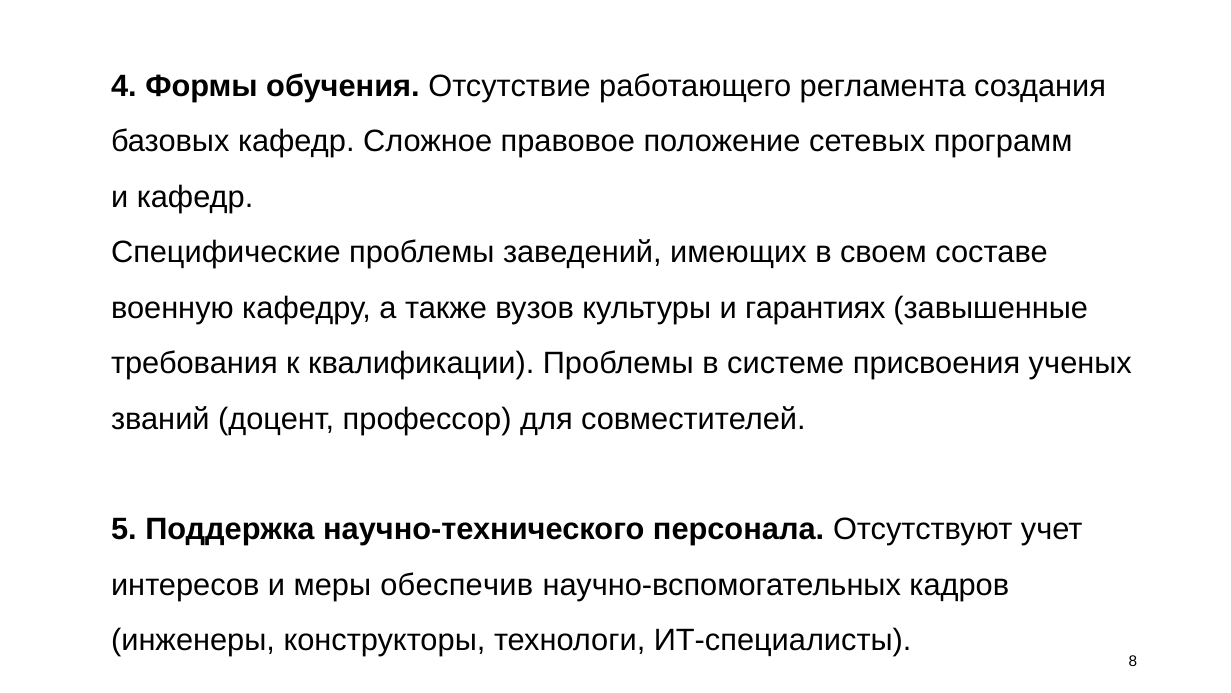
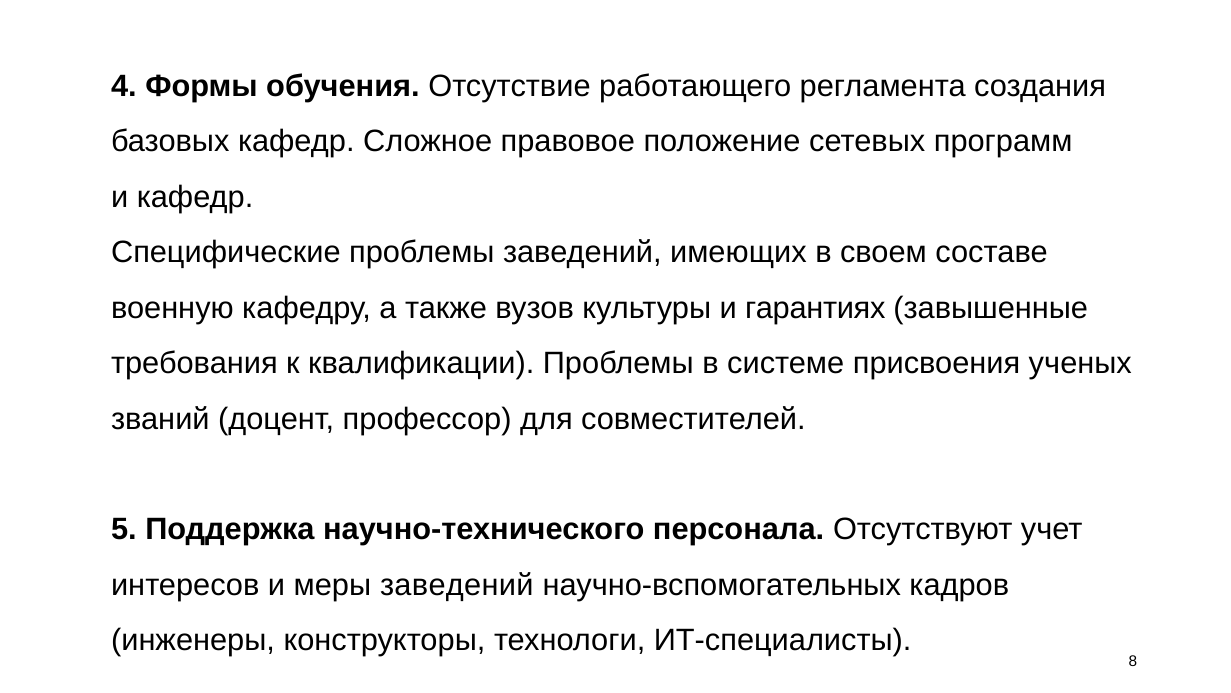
меры обеспечив: обеспечив -> заведений (457, 585)
